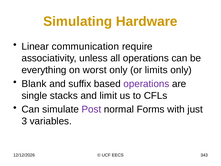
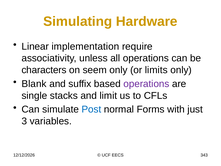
communication: communication -> implementation (85, 46)
everything: everything -> characters (44, 70)
worst: worst -> seem (95, 70)
Post colour: purple -> blue (91, 109)
